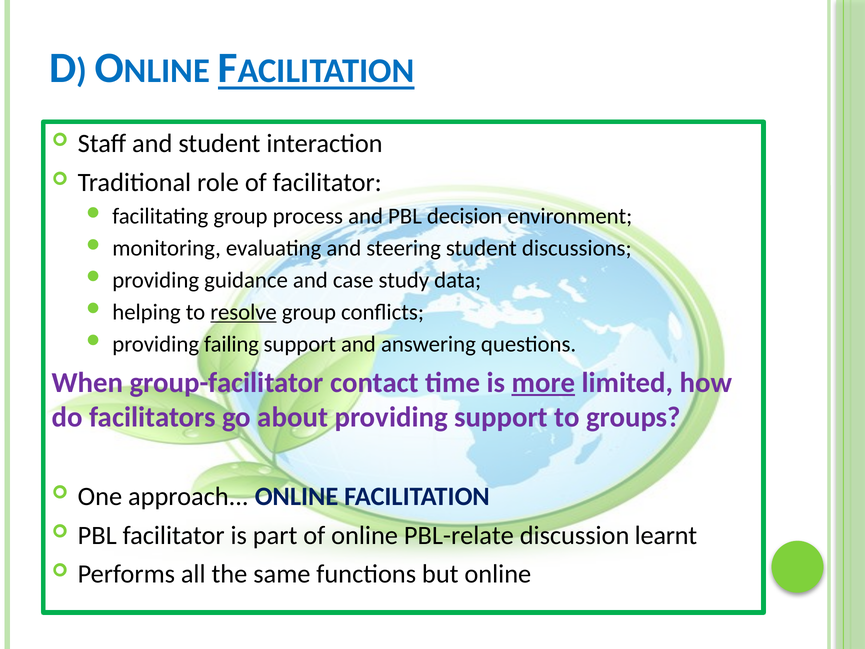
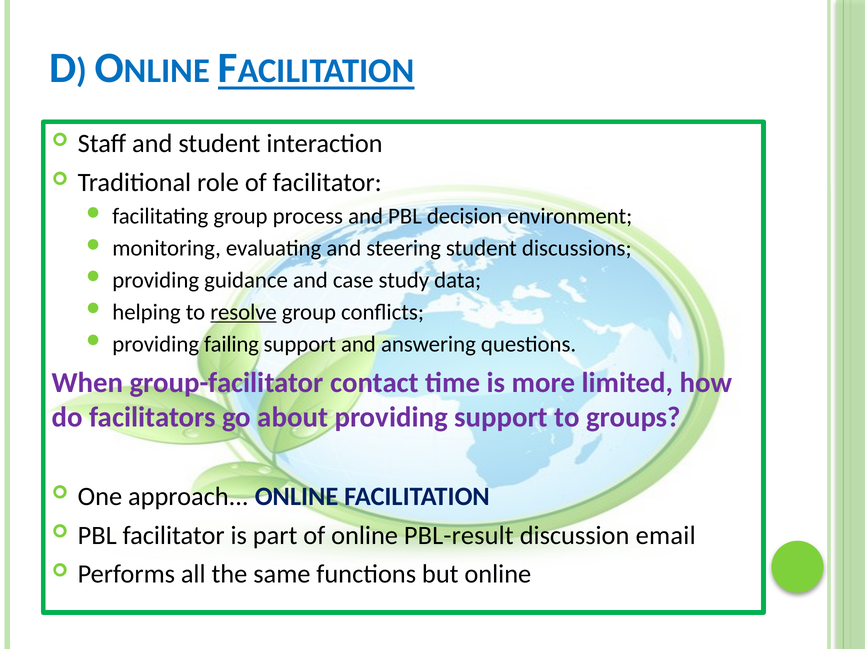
more underline: present -> none (543, 383)
PBL-relate: PBL-relate -> PBL-result (459, 535)
learnt: learnt -> email (666, 535)
